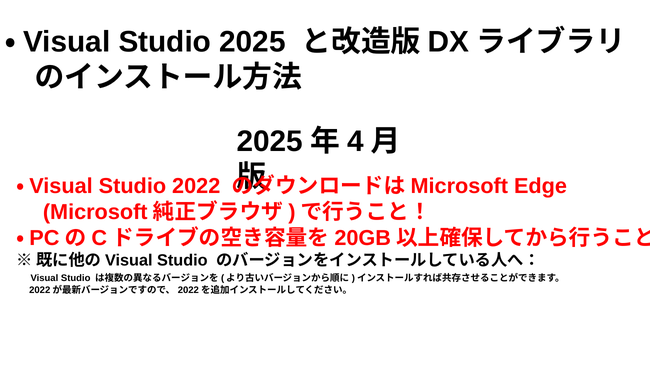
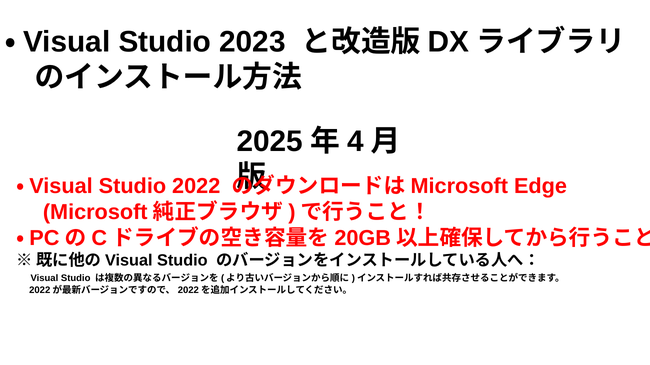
Studio 2025: 2025 -> 2023 (252, 42)
